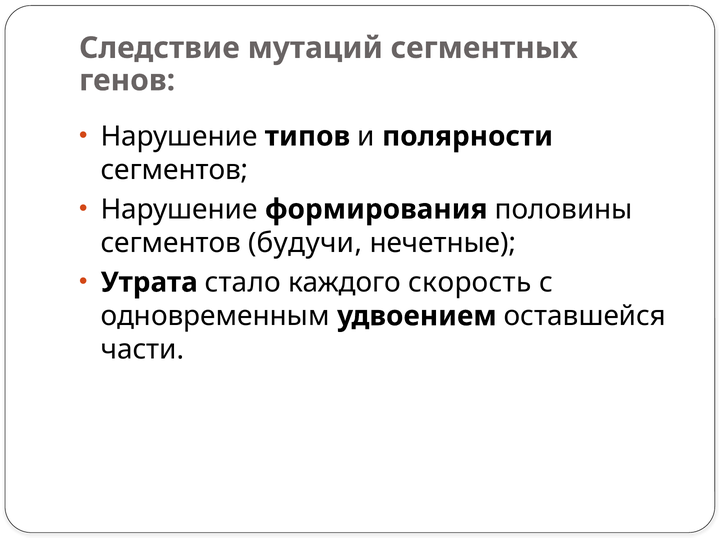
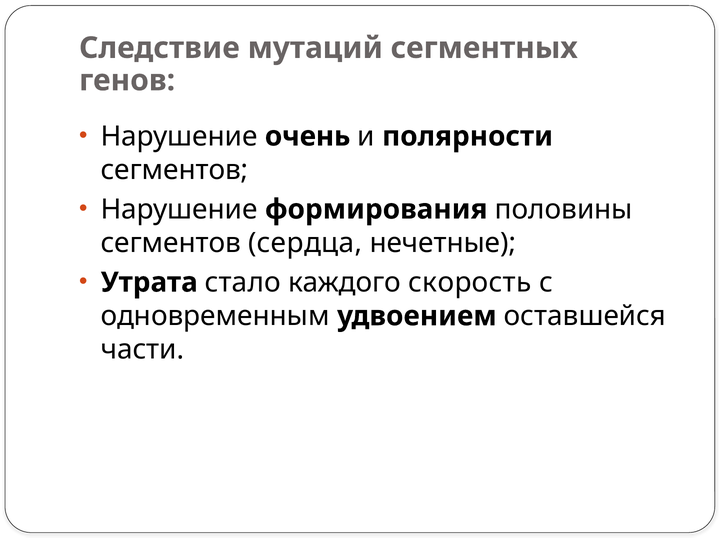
типов: типов -> очень (308, 136)
будучи: будучи -> сердца (305, 243)
